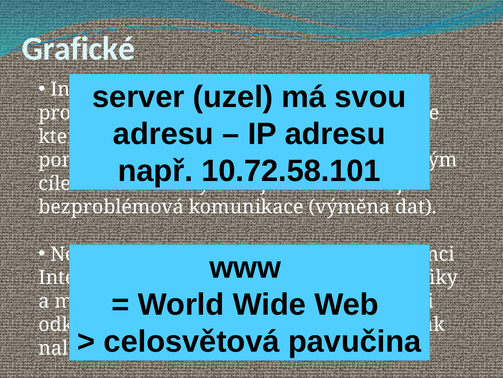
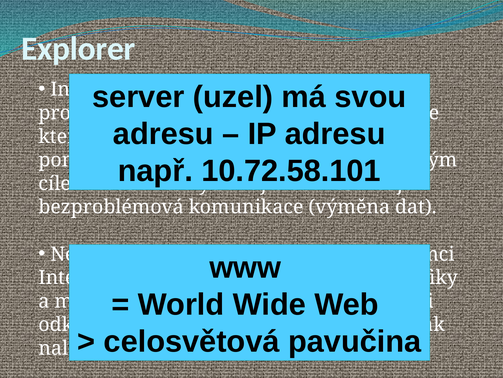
Grafické: Grafické -> Explorer (78, 49)
